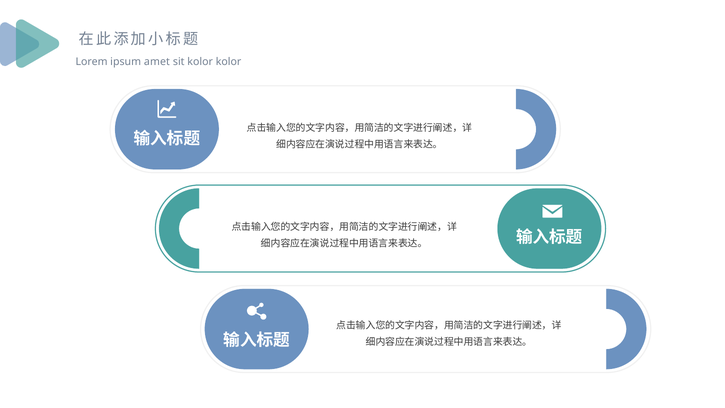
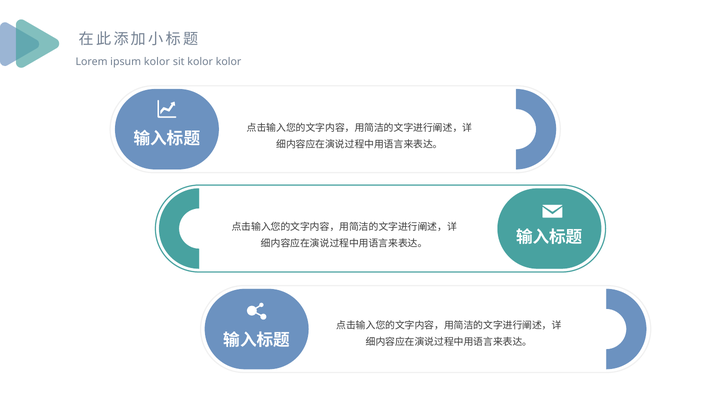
ipsum amet: amet -> kolor (157, 62)
